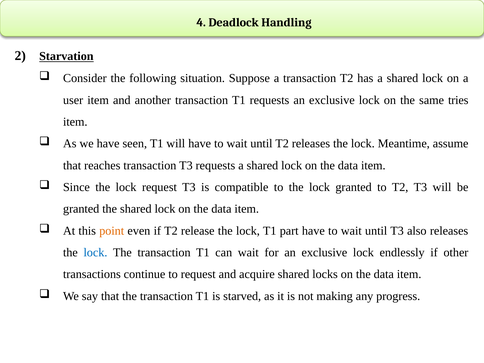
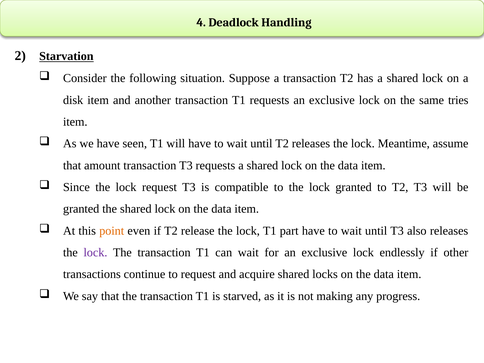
user: user -> disk (73, 100)
reaches: reaches -> amount (102, 165)
lock colour: blue -> purple (95, 252)
